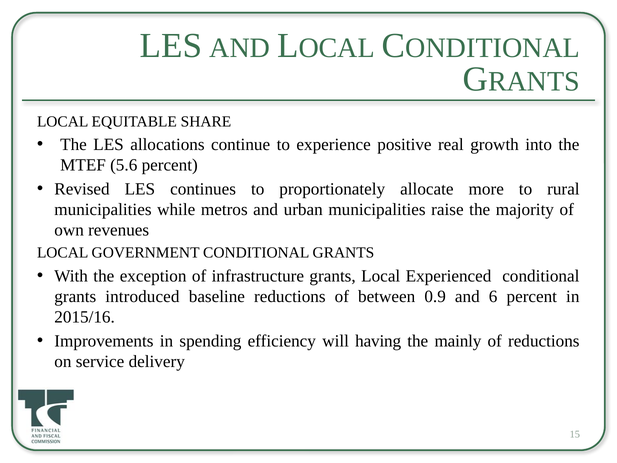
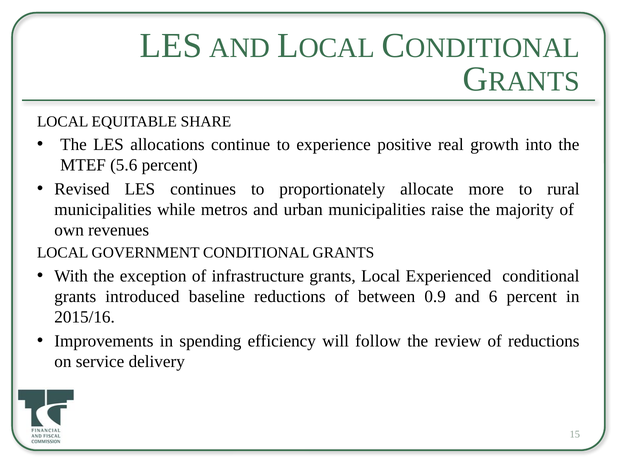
having: having -> follow (378, 341)
mainly: mainly -> review (458, 341)
